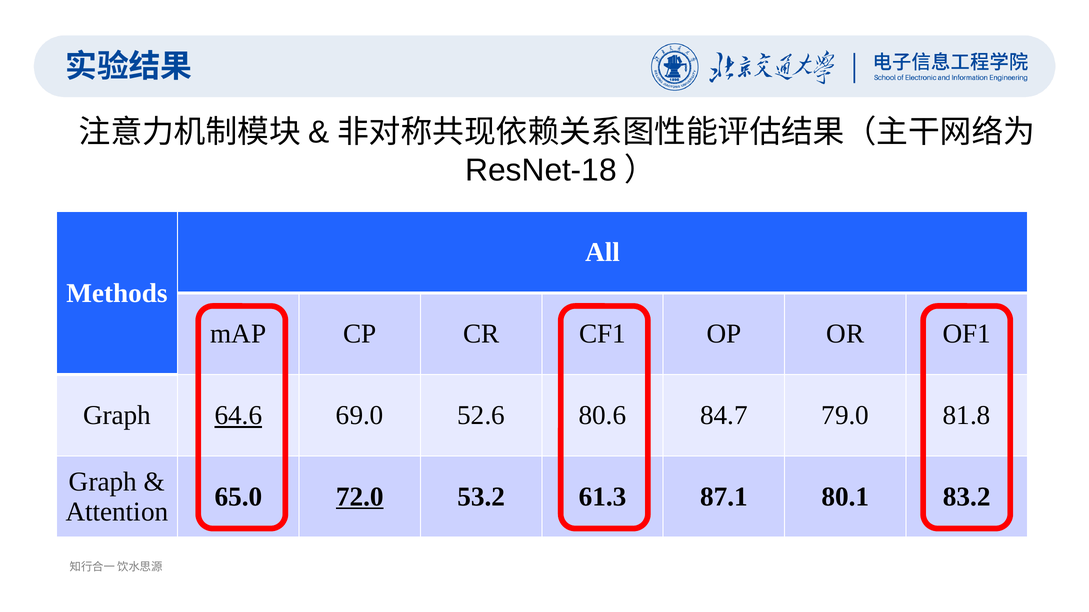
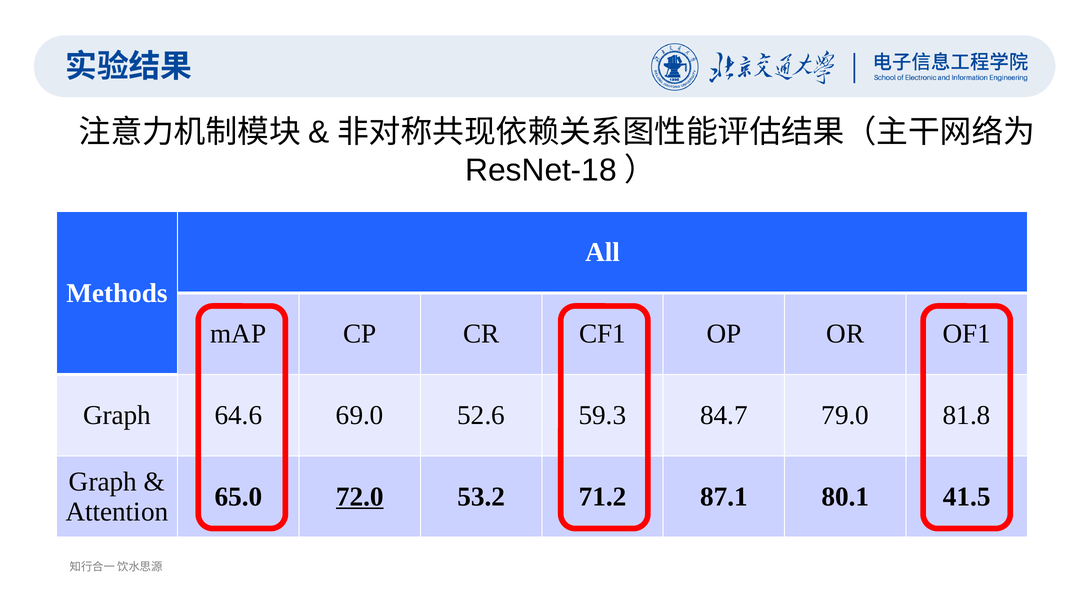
64.6 underline: present -> none (238, 416)
80.6: 80.6 -> 59.3 (603, 416)
61.3: 61.3 -> 71.2 (603, 497)
83.2: 83.2 -> 41.5 (967, 497)
